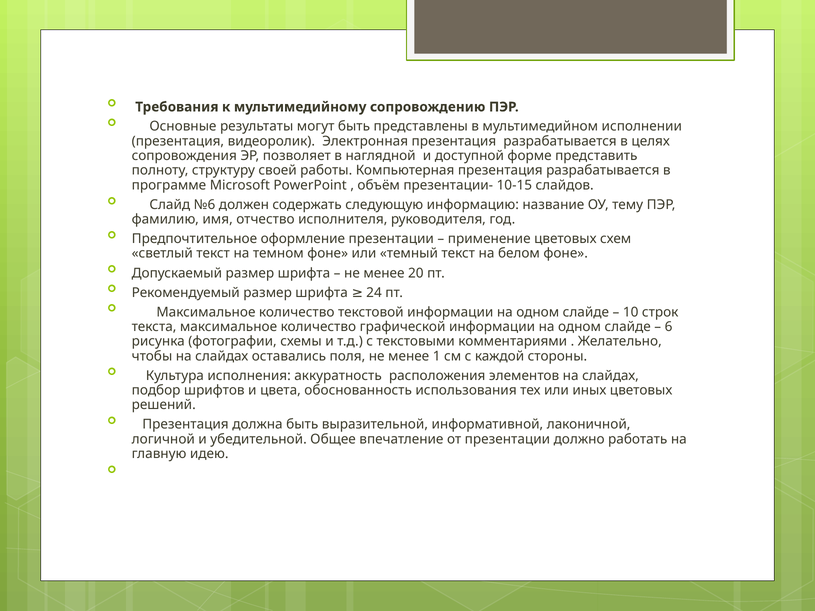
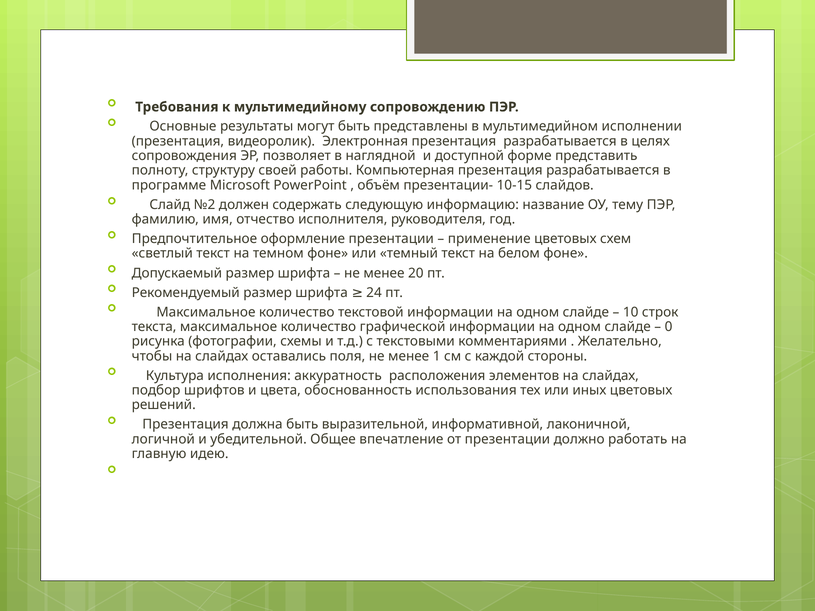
№6: №6 -> №2 (205, 205)
6: 6 -> 0 (669, 327)
